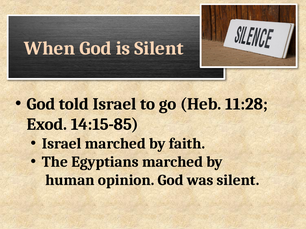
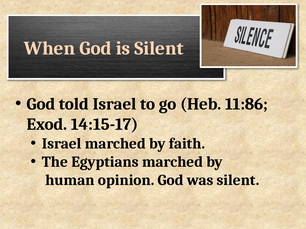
11:28: 11:28 -> 11:86 (246, 104)
14:15-85: 14:15-85 -> 14:15-17 (105, 125)
